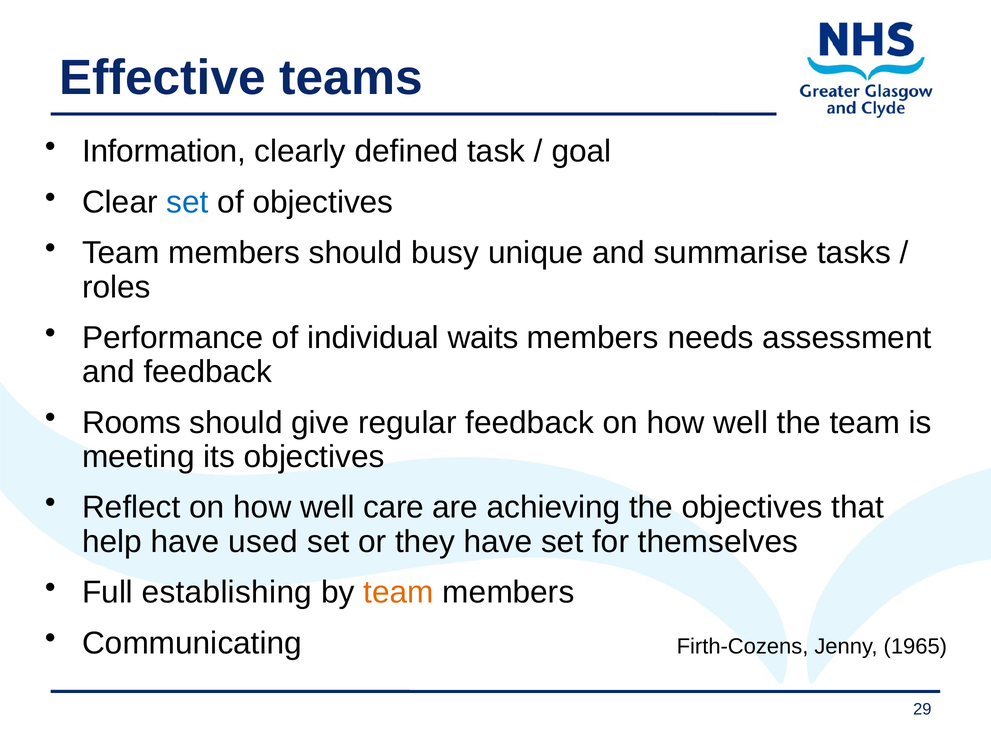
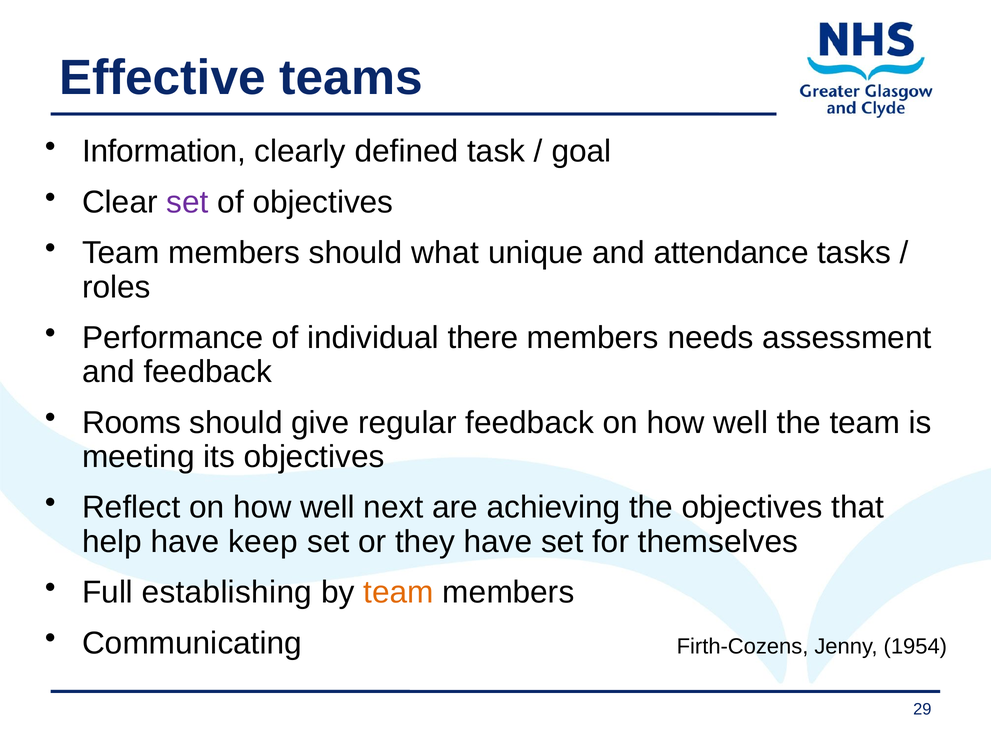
set colour: blue -> purple (188, 202)
busy: busy -> what (445, 253)
summarise: summarise -> attendance (731, 253)
waits: waits -> there (483, 338)
care: care -> next (393, 508)
used: used -> keep (263, 542)
1965: 1965 -> 1954 (915, 646)
